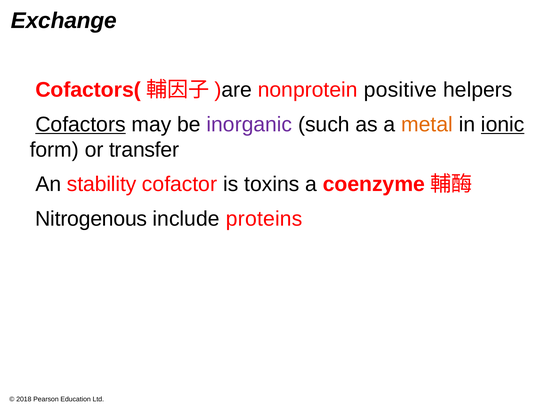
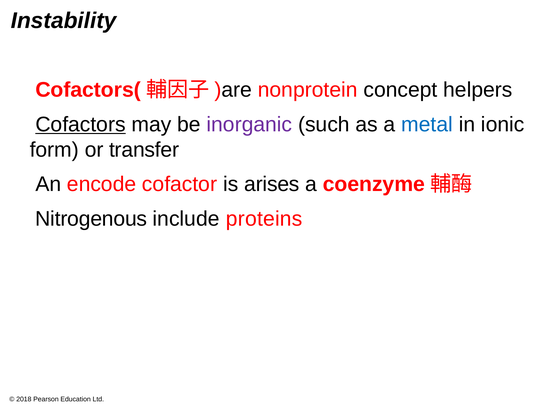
Exchange: Exchange -> Instability (64, 21)
positive: positive -> concept (400, 90)
metal colour: orange -> blue (427, 124)
ionic underline: present -> none (503, 124)
stability: stability -> encode (102, 184)
toxins: toxins -> arises (272, 184)
